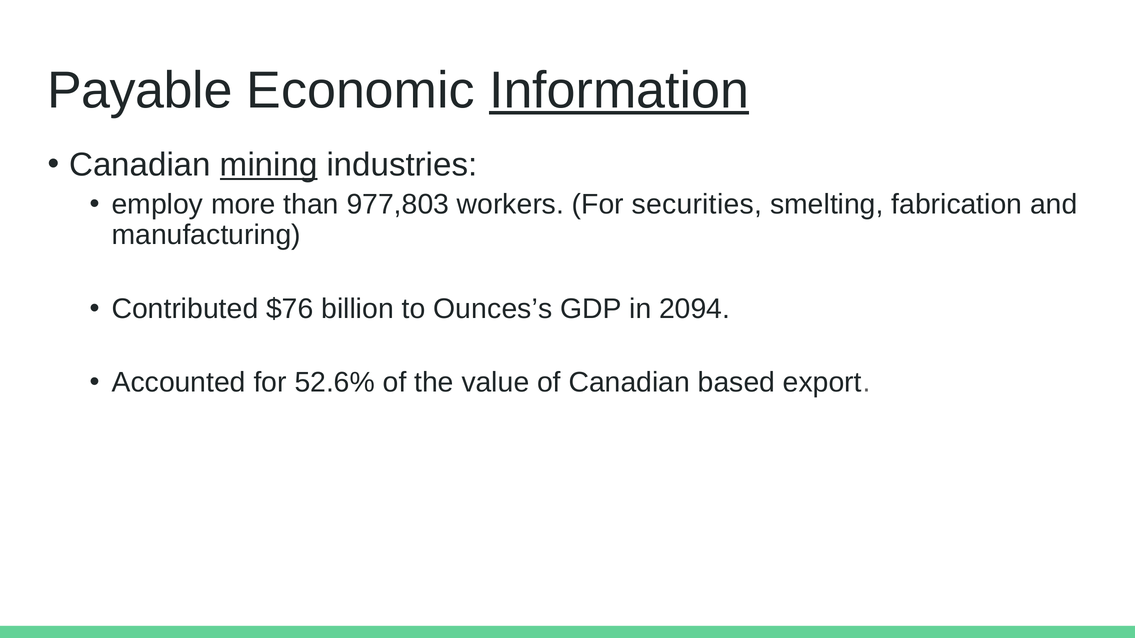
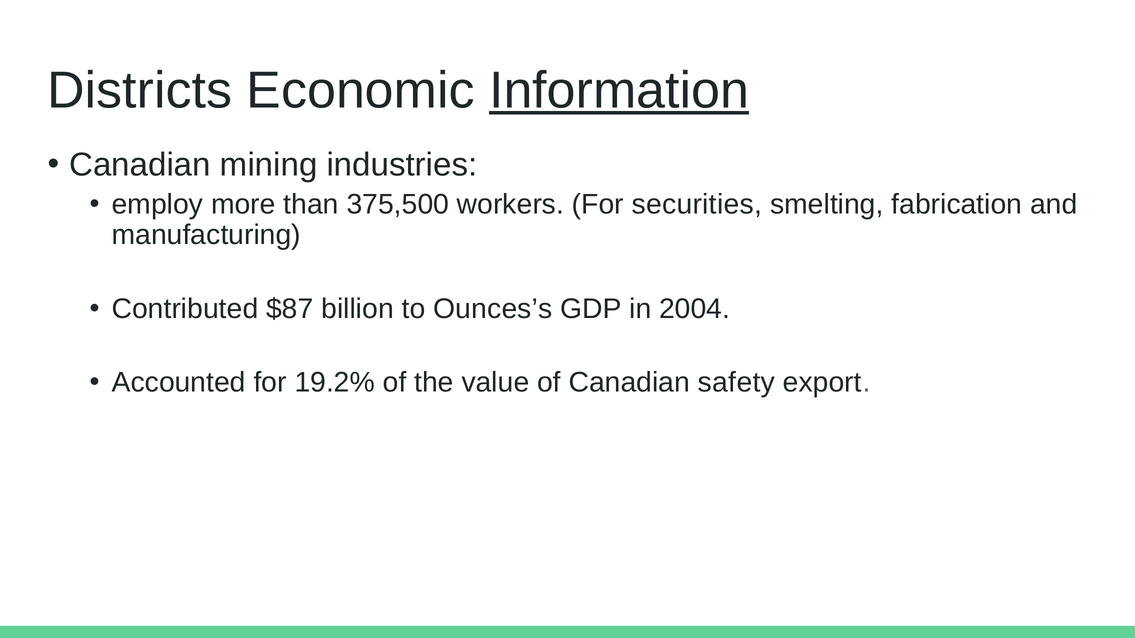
Payable: Payable -> Districts (140, 90)
mining underline: present -> none (269, 165)
977,803: 977,803 -> 375,500 (398, 204)
$76: $76 -> $87 (290, 309)
2094: 2094 -> 2004 (695, 309)
52.6%: 52.6% -> 19.2% (335, 383)
based: based -> safety (736, 383)
